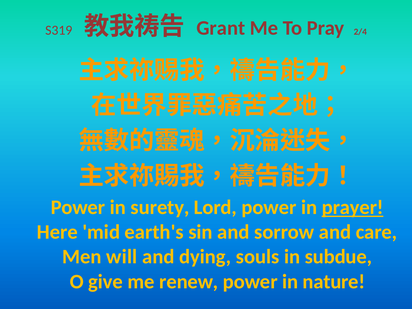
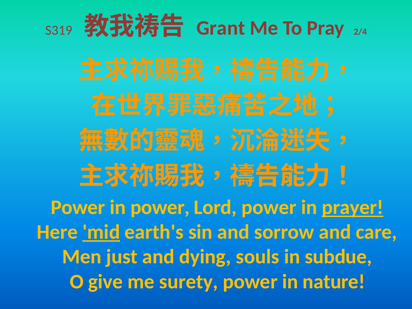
in surety: surety -> power (160, 207)
mid underline: none -> present (101, 232)
will: will -> just (122, 257)
renew: renew -> surety (189, 282)
